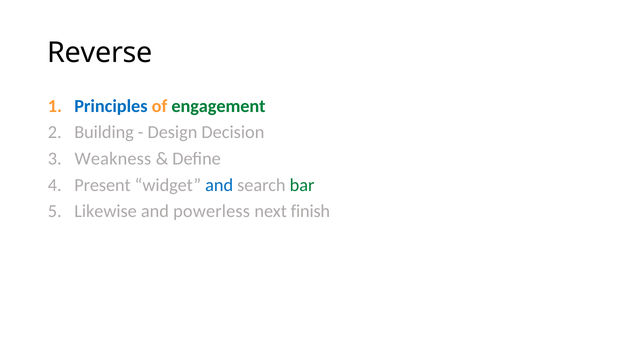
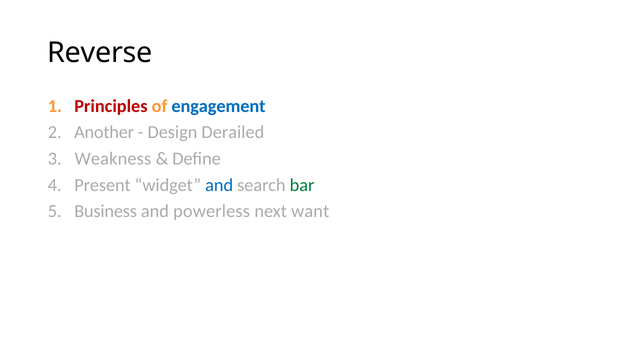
Principles colour: blue -> red (111, 106)
engagement colour: green -> blue (218, 106)
Building: Building -> Another (104, 132)
Decision: Decision -> Derailed (233, 132)
Likewise: Likewise -> Business (106, 211)
finish: finish -> want (310, 211)
